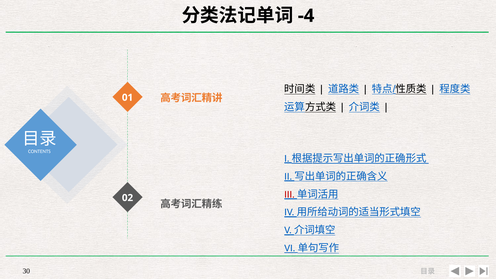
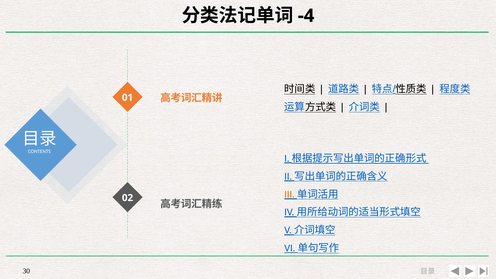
III colour: red -> orange (290, 194)
